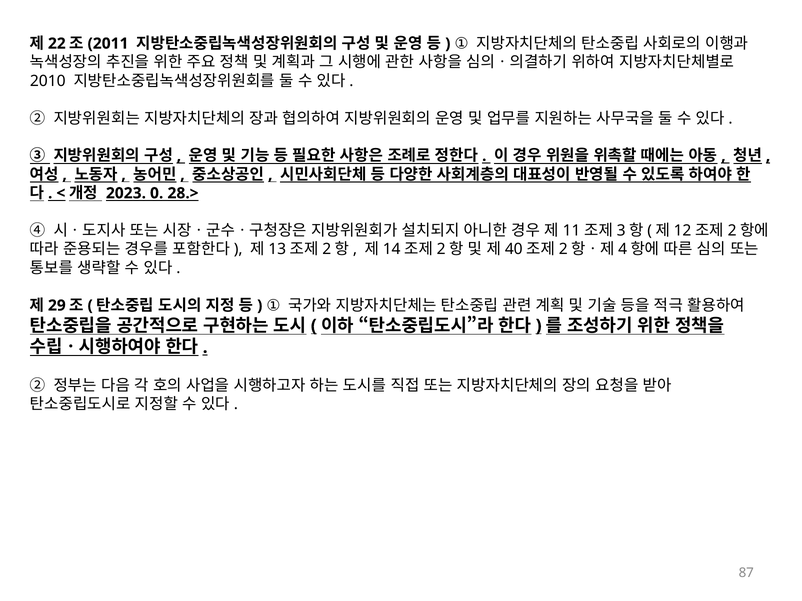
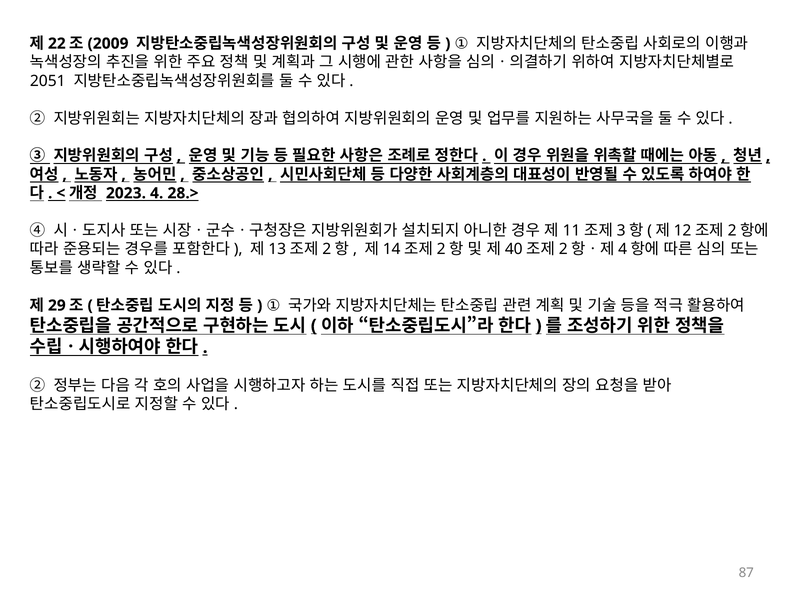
2011: 2011 -> 2009 (108, 44)
2010: 2010 -> 2051 (48, 81)
0: 0 -> 4 (157, 193)
